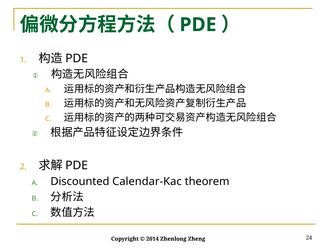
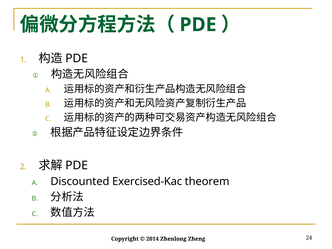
Calendar-Kac: Calendar-Kac -> Exercised-Kac (147, 181)
